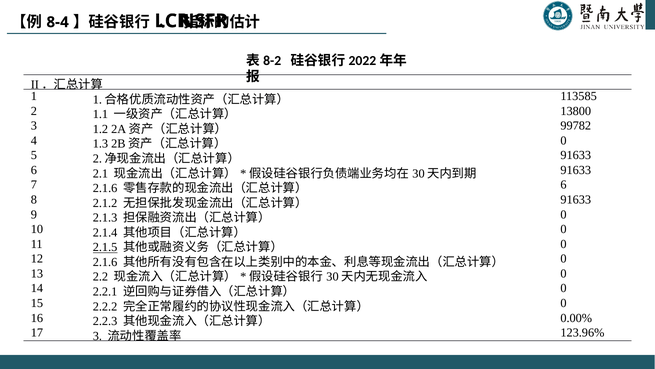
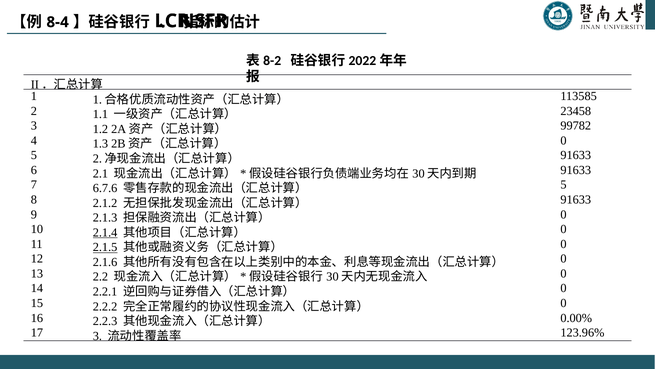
13800: 13800 -> 23458 (576, 111)
7 2.1.6: 2.1.6 -> 6.7.6 (105, 188)
6: 6 -> 5 (563, 185)
2.1.4 underline: none -> present (105, 232)
